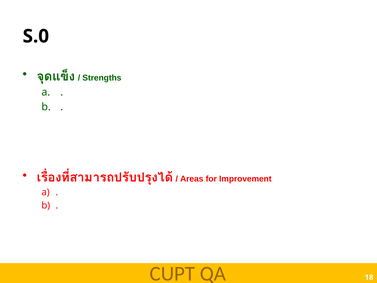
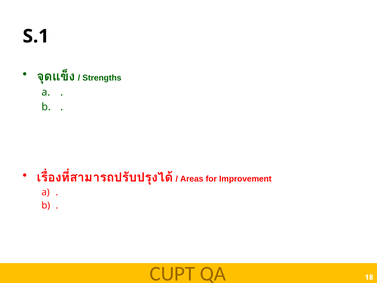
S.0: S.0 -> S.1 (36, 36)
